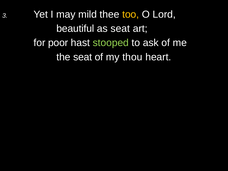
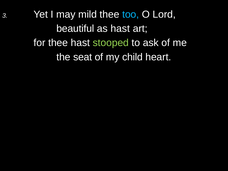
too colour: yellow -> light blue (131, 14)
as seat: seat -> hast (120, 29)
for poor: poor -> thee (58, 43)
thou: thou -> child (132, 57)
